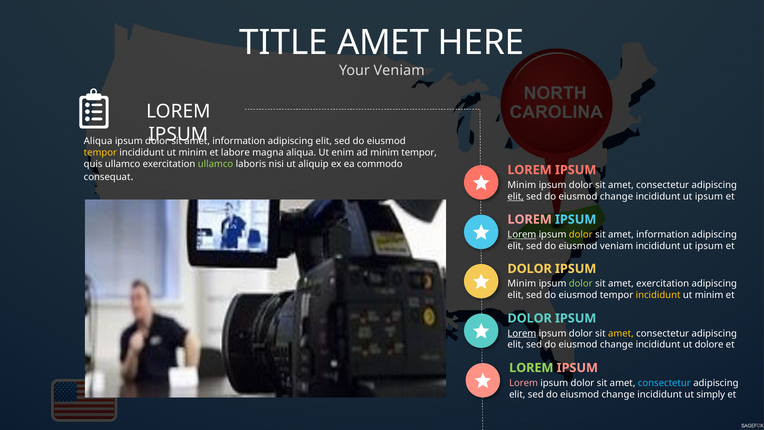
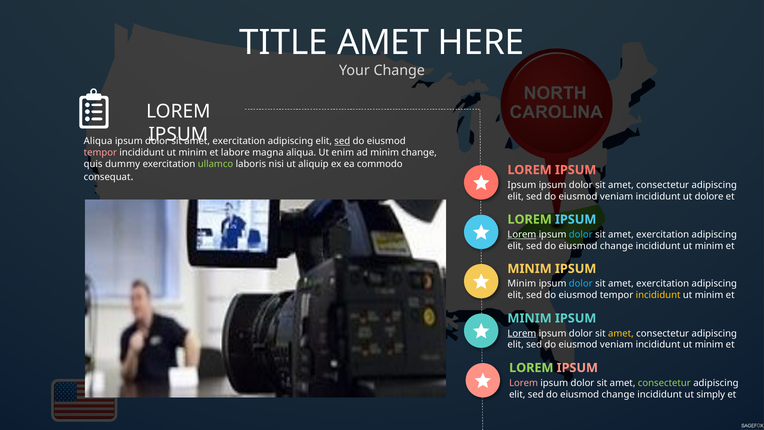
Your Veniam: Veniam -> Change (399, 71)
information: information -> exercitation (239, 141)
sed underline: none -> present (342, 141)
tempor colour: yellow -> pink (100, 152)
minim tempor: tempor -> change (419, 152)
quis ullamco: ullamco -> dummy (123, 164)
Minim: Minim -> Ipsum (522, 185)
elit underline: present -> none (516, 196)
change: change -> veniam (617, 196)
ipsum: ipsum -> dolore (709, 196)
LOREM colour: pink -> light green (530, 219)
dolor colour: yellow -> light blue (581, 234)
information: information -> exercitation (663, 234)
veniam: veniam -> change (617, 246)
ipsum: ipsum -> minim (709, 246)
DOLOR: DOLOR -> MINIM (530, 269)
dolor colour: light green -> light blue (581, 284)
DOLOR: DOLOR -> MINIM (530, 318)
change: change -> veniam (617, 345)
dolore: dolore -> minim (709, 345)
consectetur colour: light blue -> light green (664, 383)
